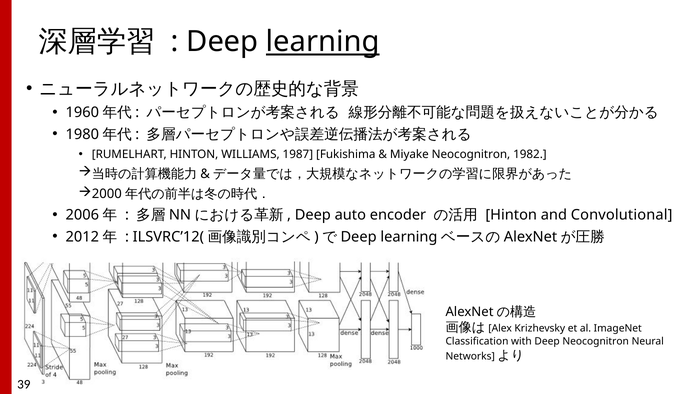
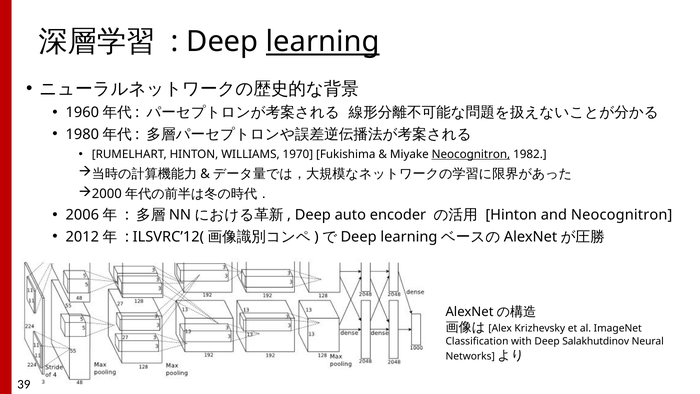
1987: 1987 -> 1970 (298, 154)
Neocognitron underline: none -> present (471, 154)
and Convolutional: Convolutional -> Neocognitron (622, 215)
Deep Neocognitron: Neocognitron -> Salakhutdinov (596, 341)
